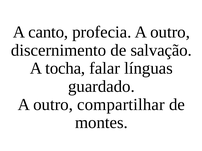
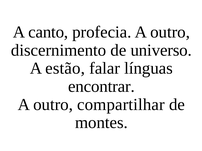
salvação: salvação -> universo (161, 50)
tocha: tocha -> estão (65, 68)
guardado: guardado -> encontrar (101, 87)
